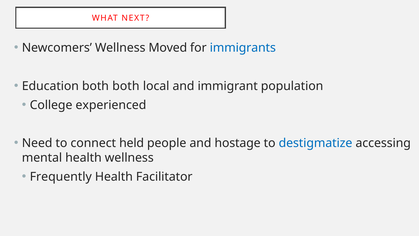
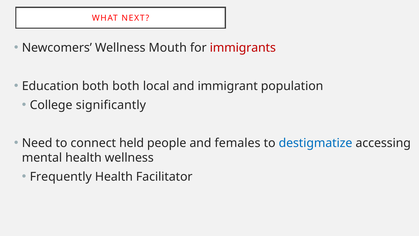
Moved: Moved -> Mouth (168, 48)
immigrants colour: blue -> red (243, 48)
experienced: experienced -> significantly (111, 105)
hostage: hostage -> females (238, 143)
